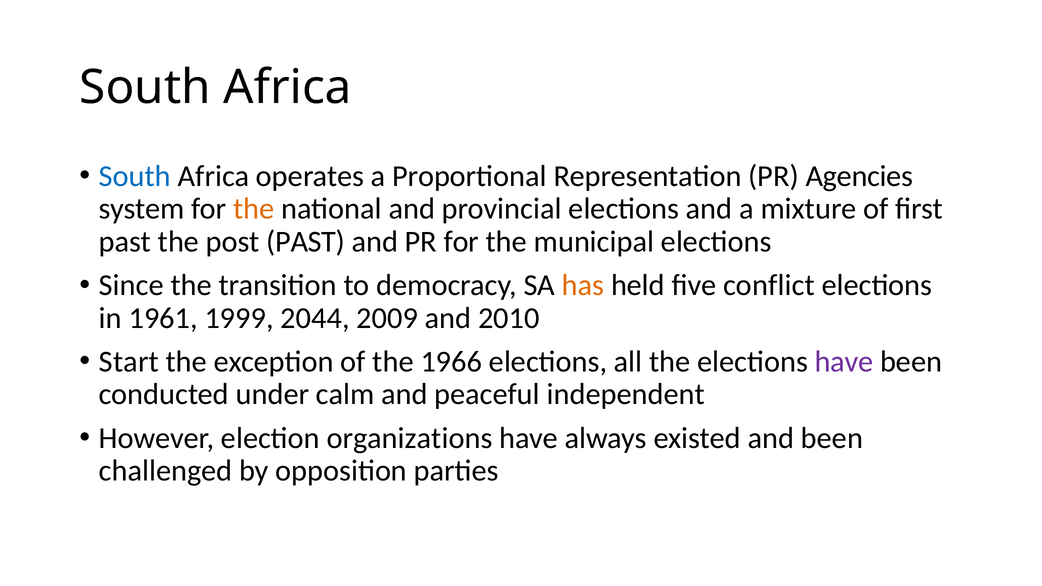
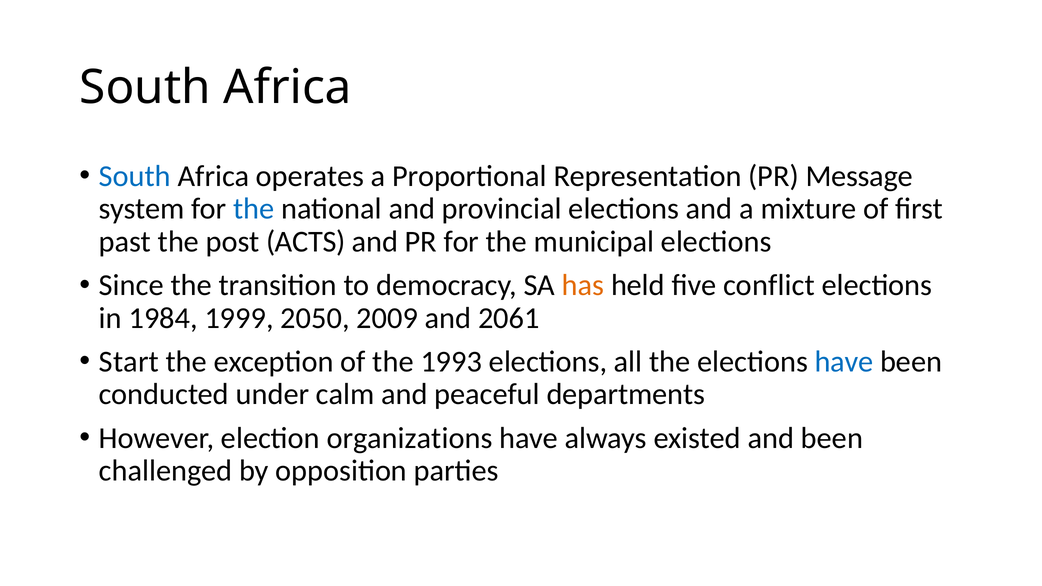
Agencies: Agencies -> Message (859, 176)
the colour: orange -> blue (254, 209)
post PAST: PAST -> ACTS (306, 242)
1961: 1961 -> 1984 (163, 318)
2044: 2044 -> 2050 (315, 318)
2010: 2010 -> 2061 (509, 318)
1966: 1966 -> 1993 (451, 362)
have colour: purple -> blue (844, 362)
independent: independent -> departments (626, 394)
